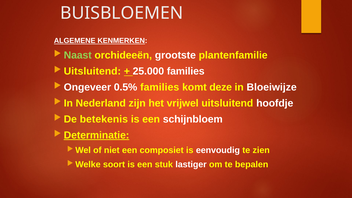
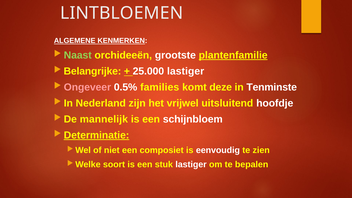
BUISBLOEMEN: BUISBLOEMEN -> LINTBLOEMEN (122, 13)
plantenfamilie underline: none -> present (233, 55)
Uitsluitend: Uitsluitend -> Belangrijke (92, 71)
25.000 families: families -> lastiger (186, 71)
Ongeveer colour: white -> pink (87, 87)
Bloeiwijze: Bloeiwijze -> Tenminste (272, 87)
betekenis: betekenis -> mannelijk (104, 119)
